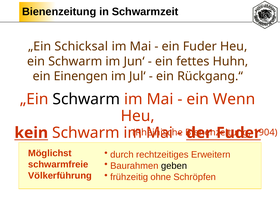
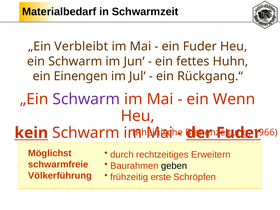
Bienenzeitung: Bienenzeitung -> Materialbedarf (59, 12)
Schicksal: Schicksal -> Verbleibt (81, 46)
Schwarm colour: black -> purple (86, 99)
1904: 1904 -> 1966 (265, 132)
ohne: ohne -> erste (161, 177)
